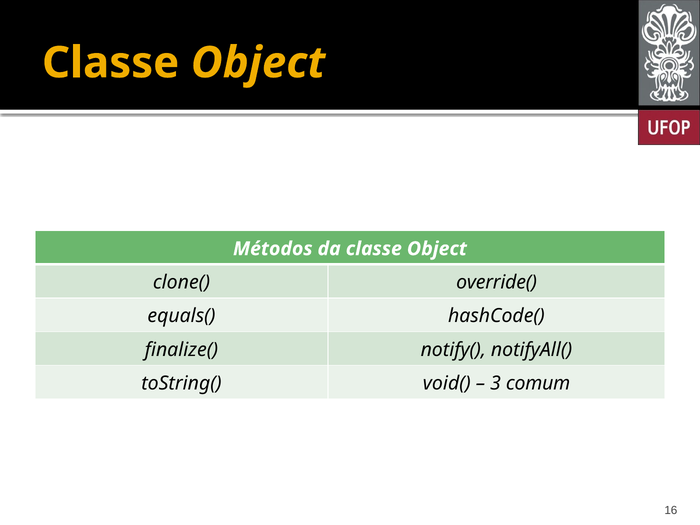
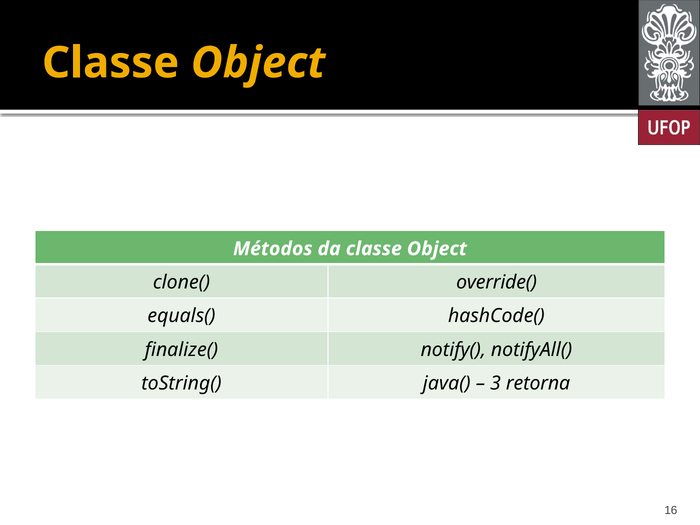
void(: void( -> java( (447, 383)
comum: comum -> retorna (538, 383)
